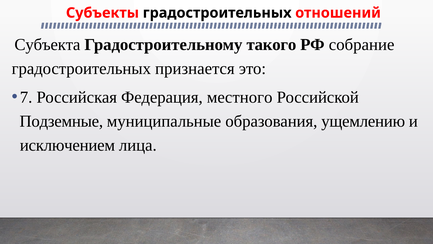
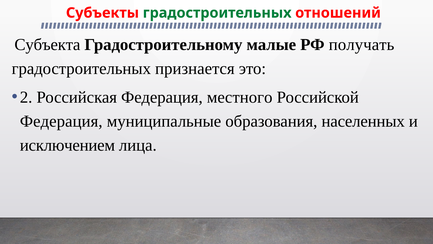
градостроительных colour: black -> green (217, 13)
такого: такого -> малые (271, 44)
собрание: собрание -> получать (362, 44)
7: 7 -> 2 (26, 97)
Подземные: Подземные -> Федерация (61, 121)
ущемлению: ущемлению -> населенных (363, 121)
